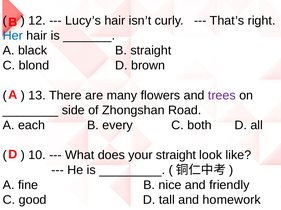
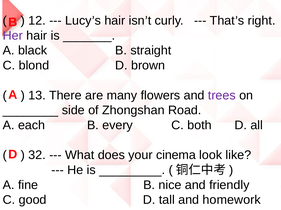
Her colour: blue -> purple (13, 36)
10: 10 -> 32 (37, 156)
your straight: straight -> cinema (176, 156)
